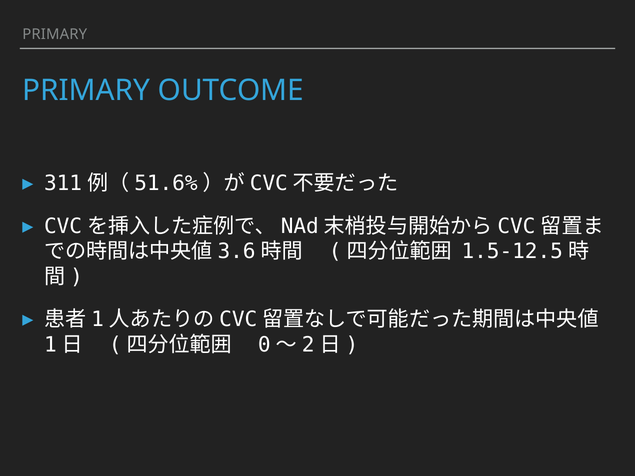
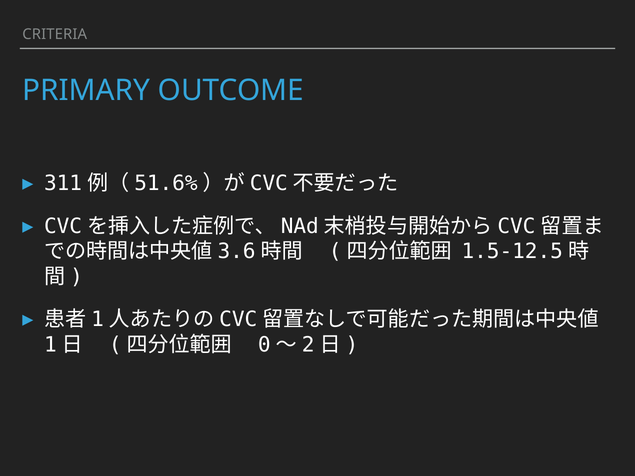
PRIMARY: PRIMARY -> CRITERIA (55, 34)
